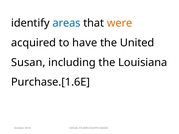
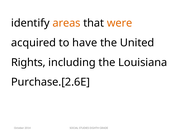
areas colour: blue -> orange (67, 23)
Susan: Susan -> Rights (28, 63)
Purchase.[1.6E: Purchase.[1.6E -> Purchase.[2.6E (51, 82)
